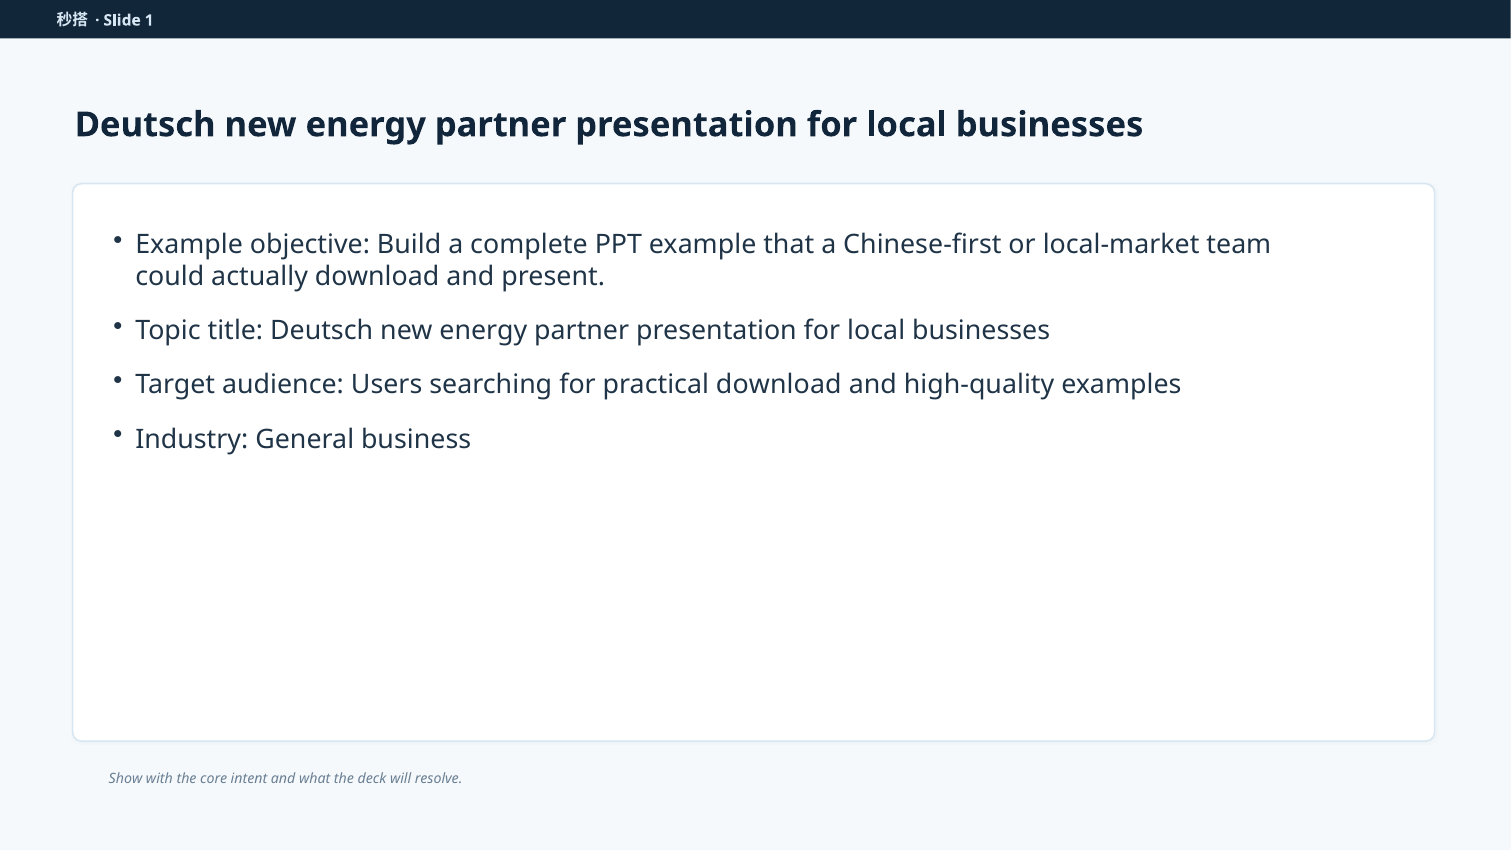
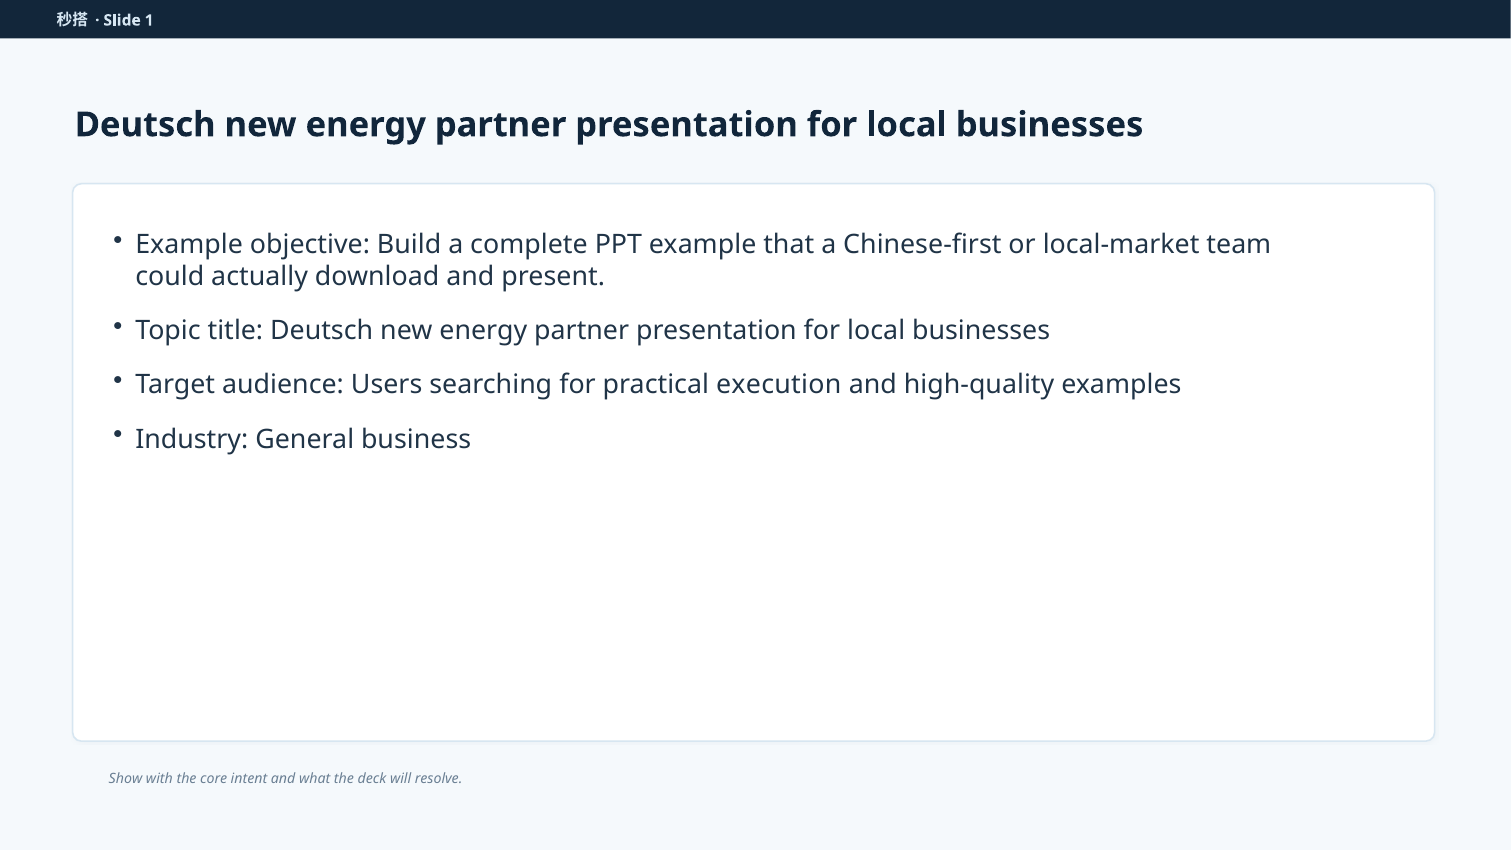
practical download: download -> execution (779, 385)
